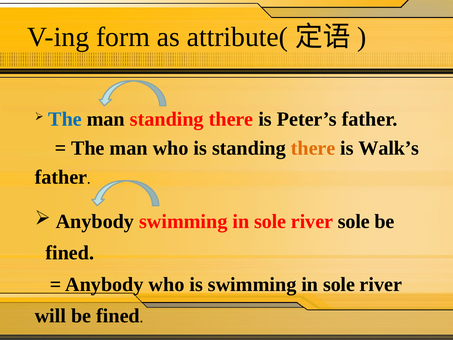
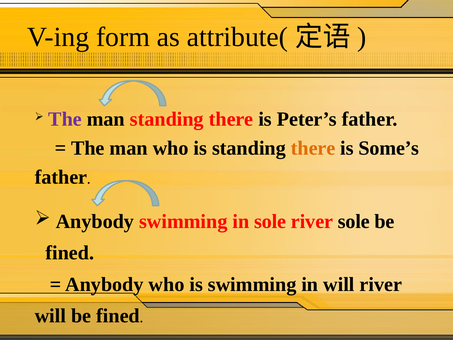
The colour: blue -> purple (65, 119)
Walk’s: Walk’s -> Some’s (389, 148)
is swimming in sole: sole -> will (339, 284)
